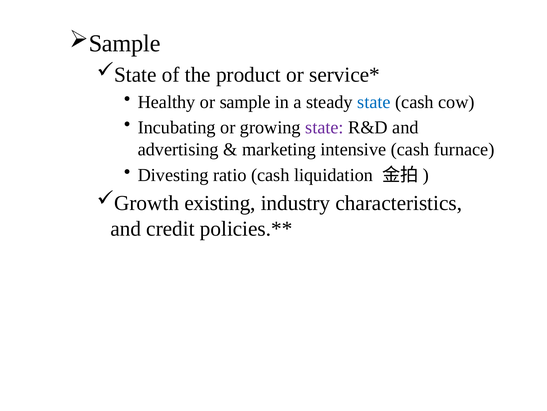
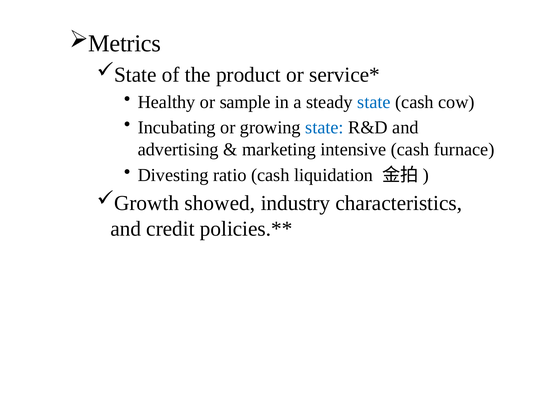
Sample: Sample -> Metrics (125, 43)
state colour: purple -> blue (324, 127)
existing: existing -> showed (220, 203)
